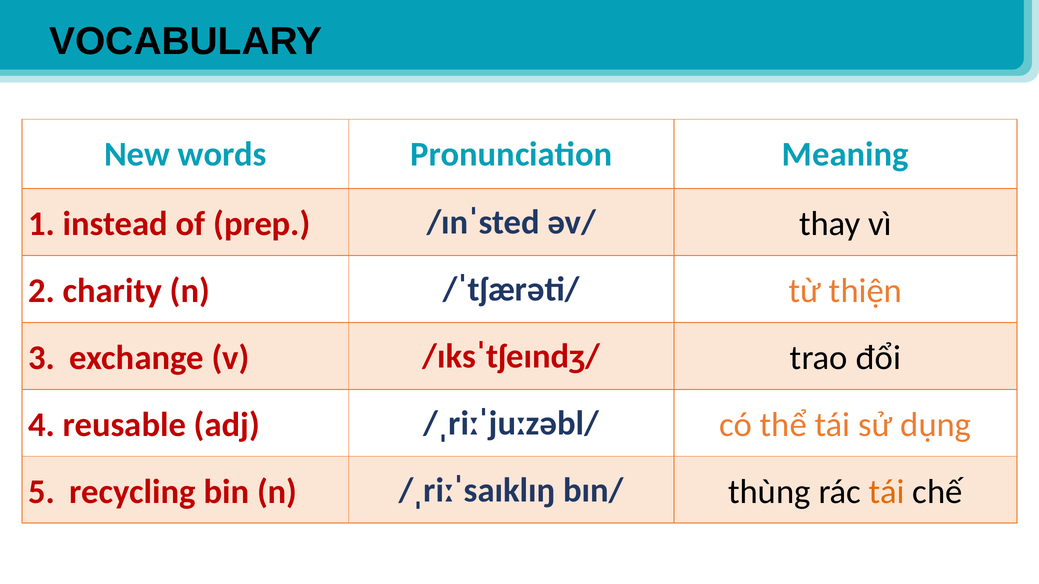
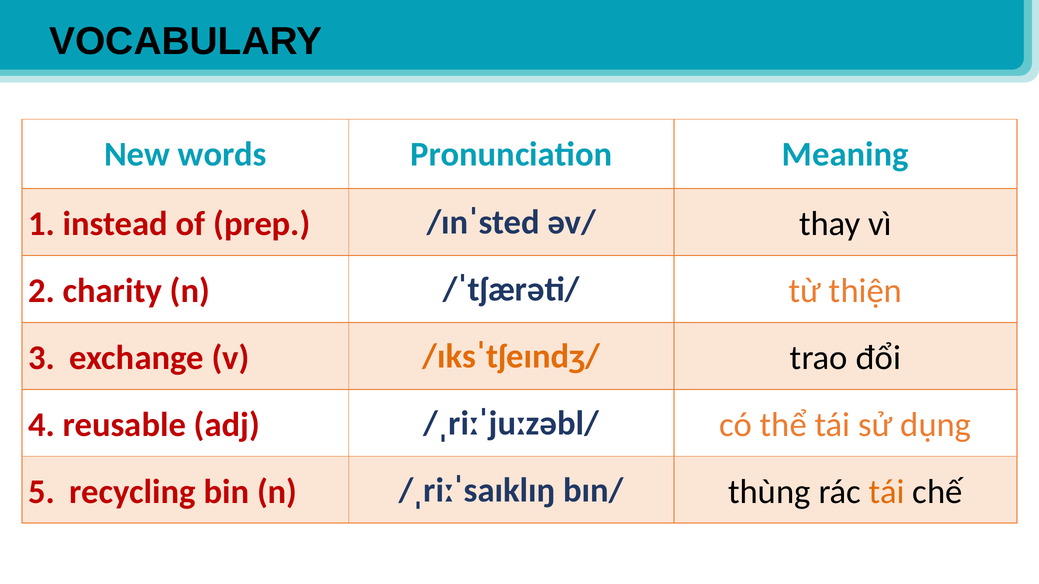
/ɪksˈtʃeɪndʒ/ colour: red -> orange (511, 357)
